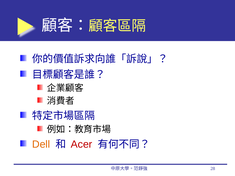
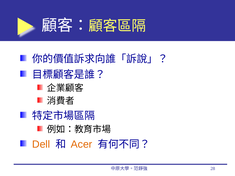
Acer colour: red -> orange (82, 145)
